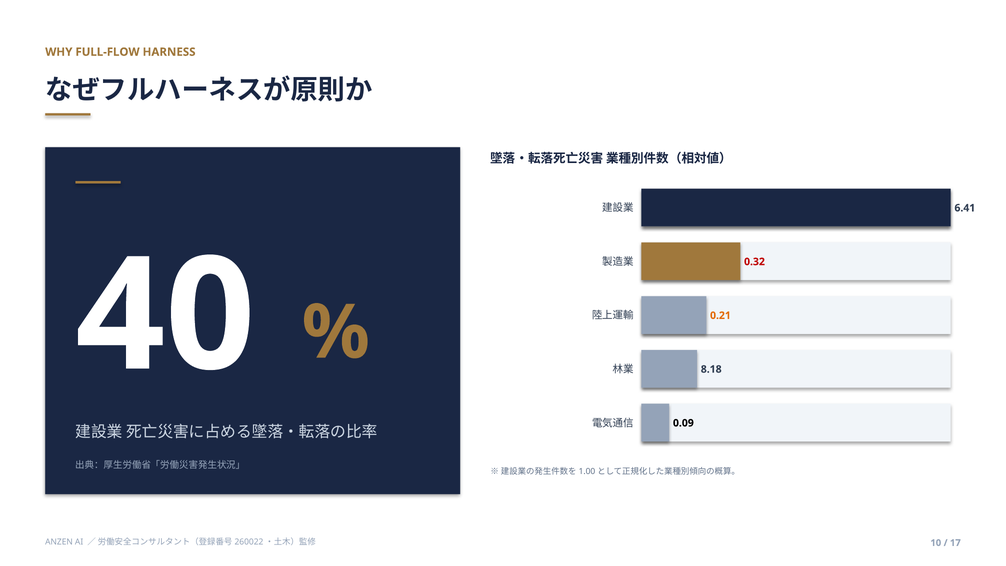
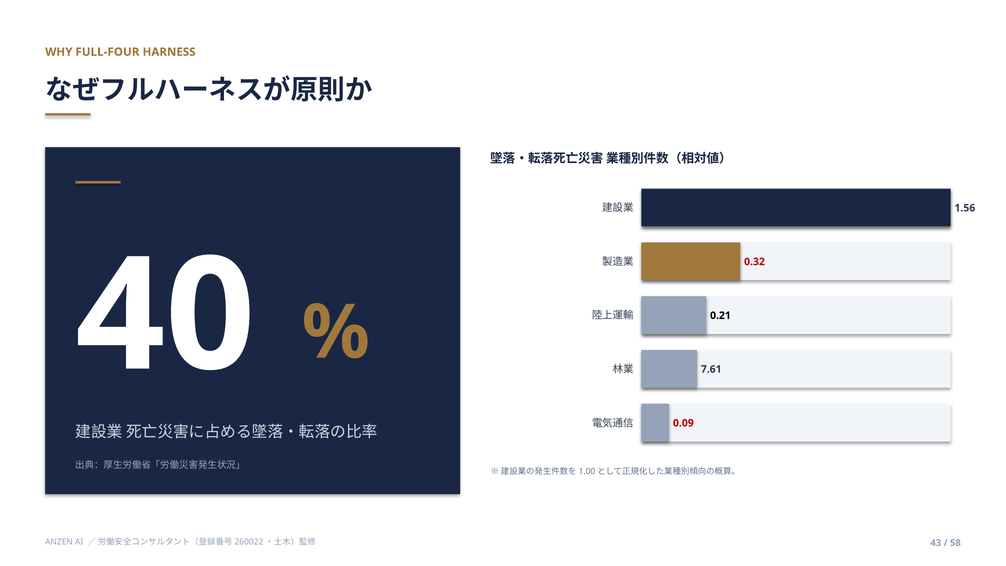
FULL-FLOW: FULL-FLOW -> FULL-FOUR (107, 52)
6.41: 6.41 -> 1.56 (965, 208)
0.21 colour: orange -> black (720, 315)
8.18: 8.18 -> 7.61 (711, 369)
0.09 colour: black -> red (683, 423)
10: 10 -> 43 (936, 543)
17: 17 -> 58 (955, 543)
